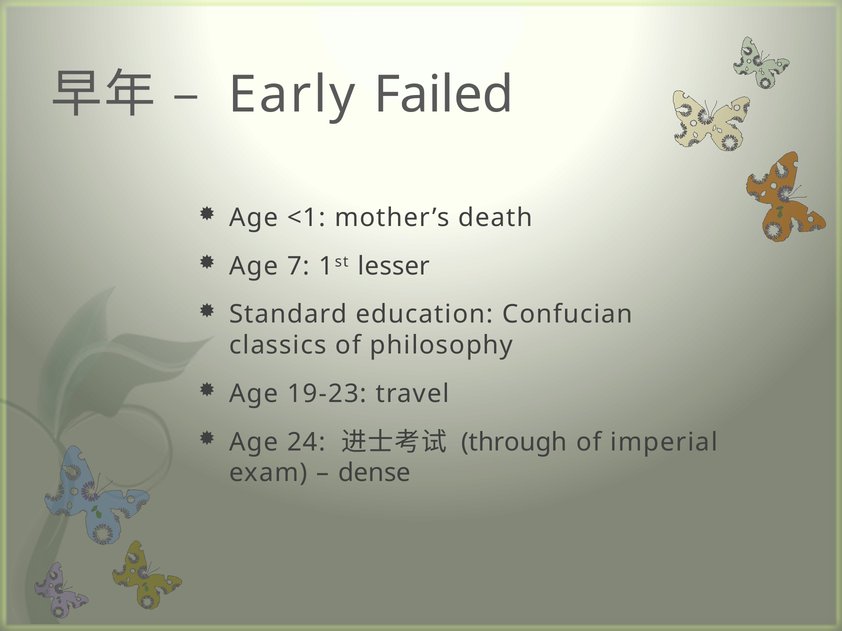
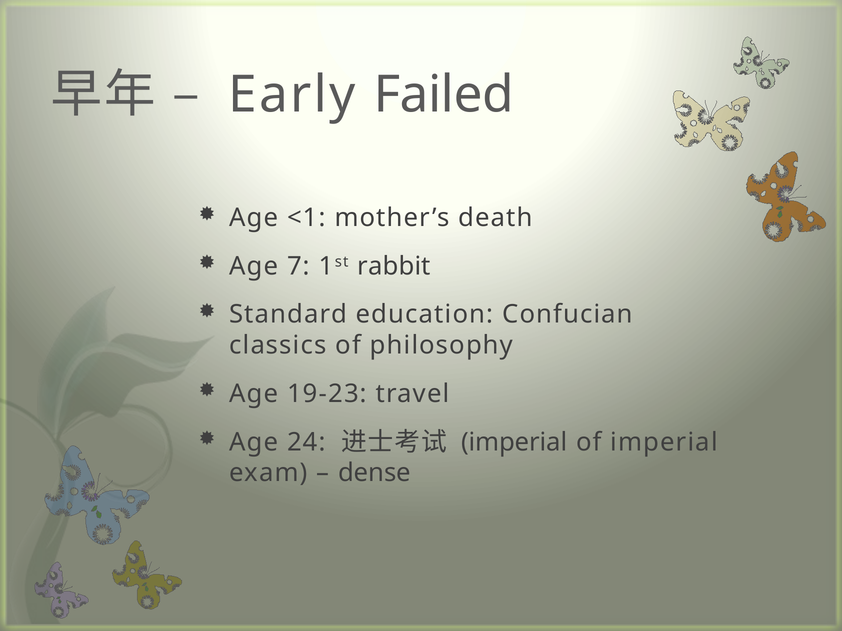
lesser: lesser -> rabbit (394, 266)
through: through -> imperial (514, 442)
